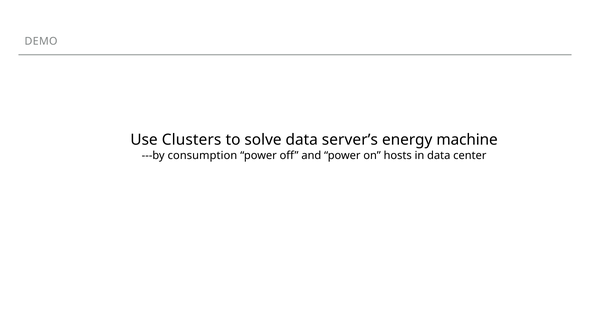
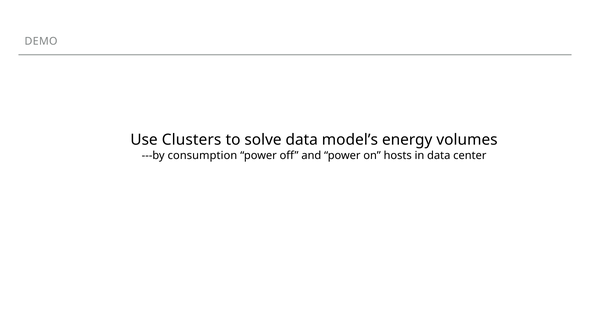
server’s: server’s -> model’s (350, 140)
machine: machine -> volumes (467, 140)
